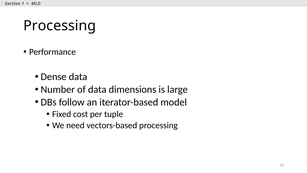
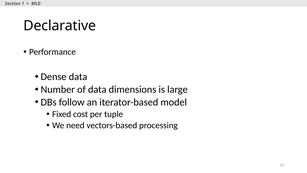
Processing: Processing -> Declarative (60, 26)
